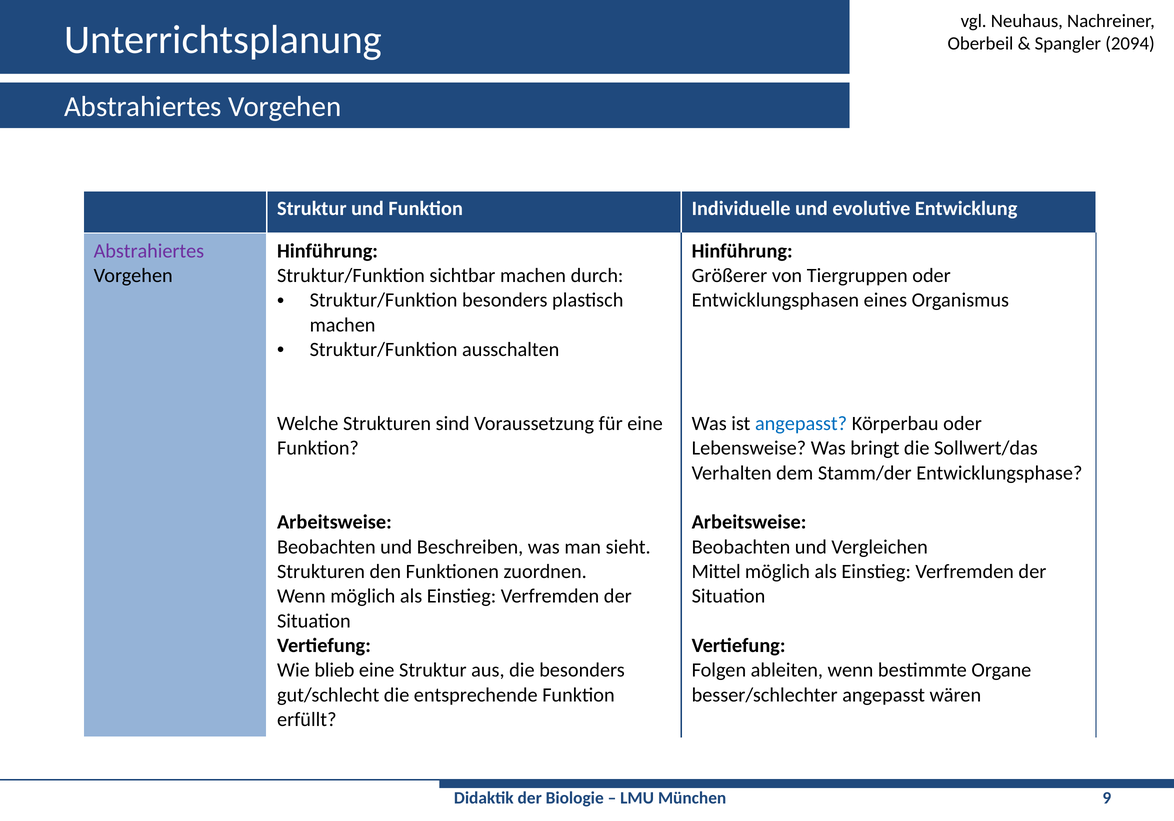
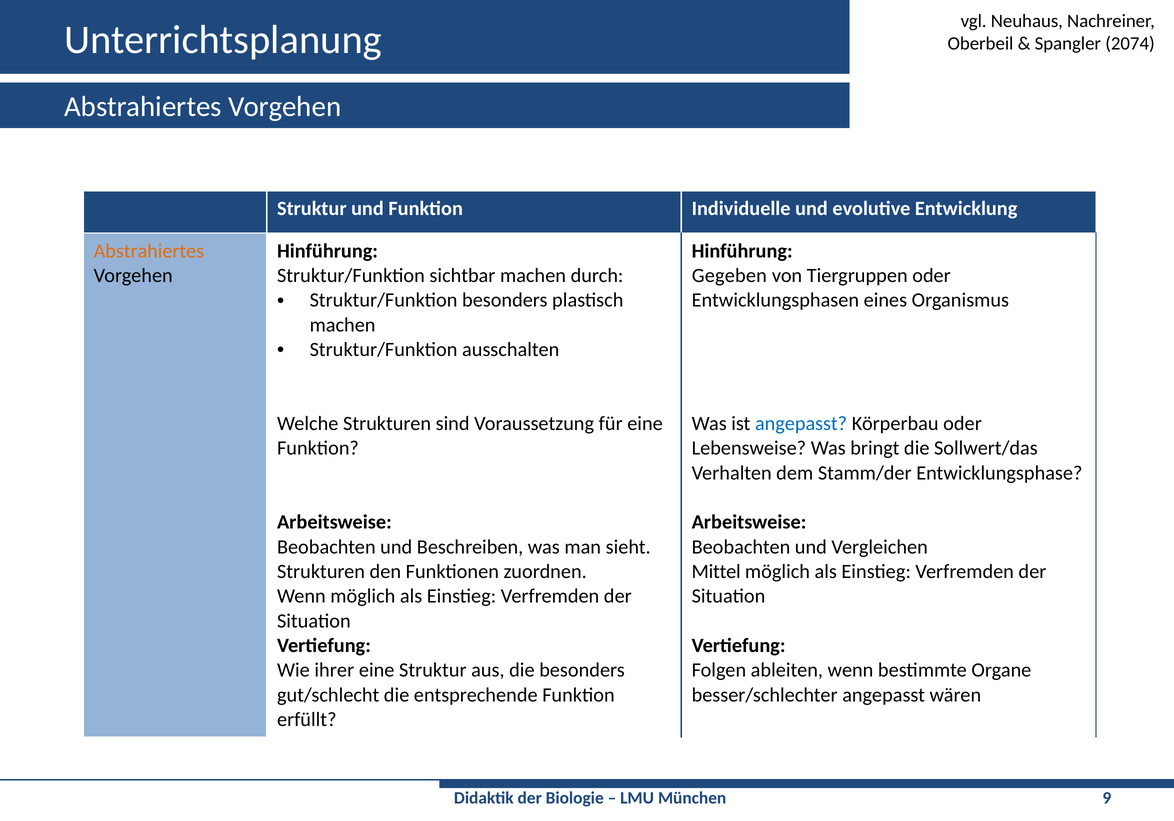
2094: 2094 -> 2074 (1130, 44)
Abstrahiertes colour: purple -> orange (149, 251)
Größerer: Größerer -> Gegeben (729, 276)
blieb: blieb -> ihrer (334, 670)
